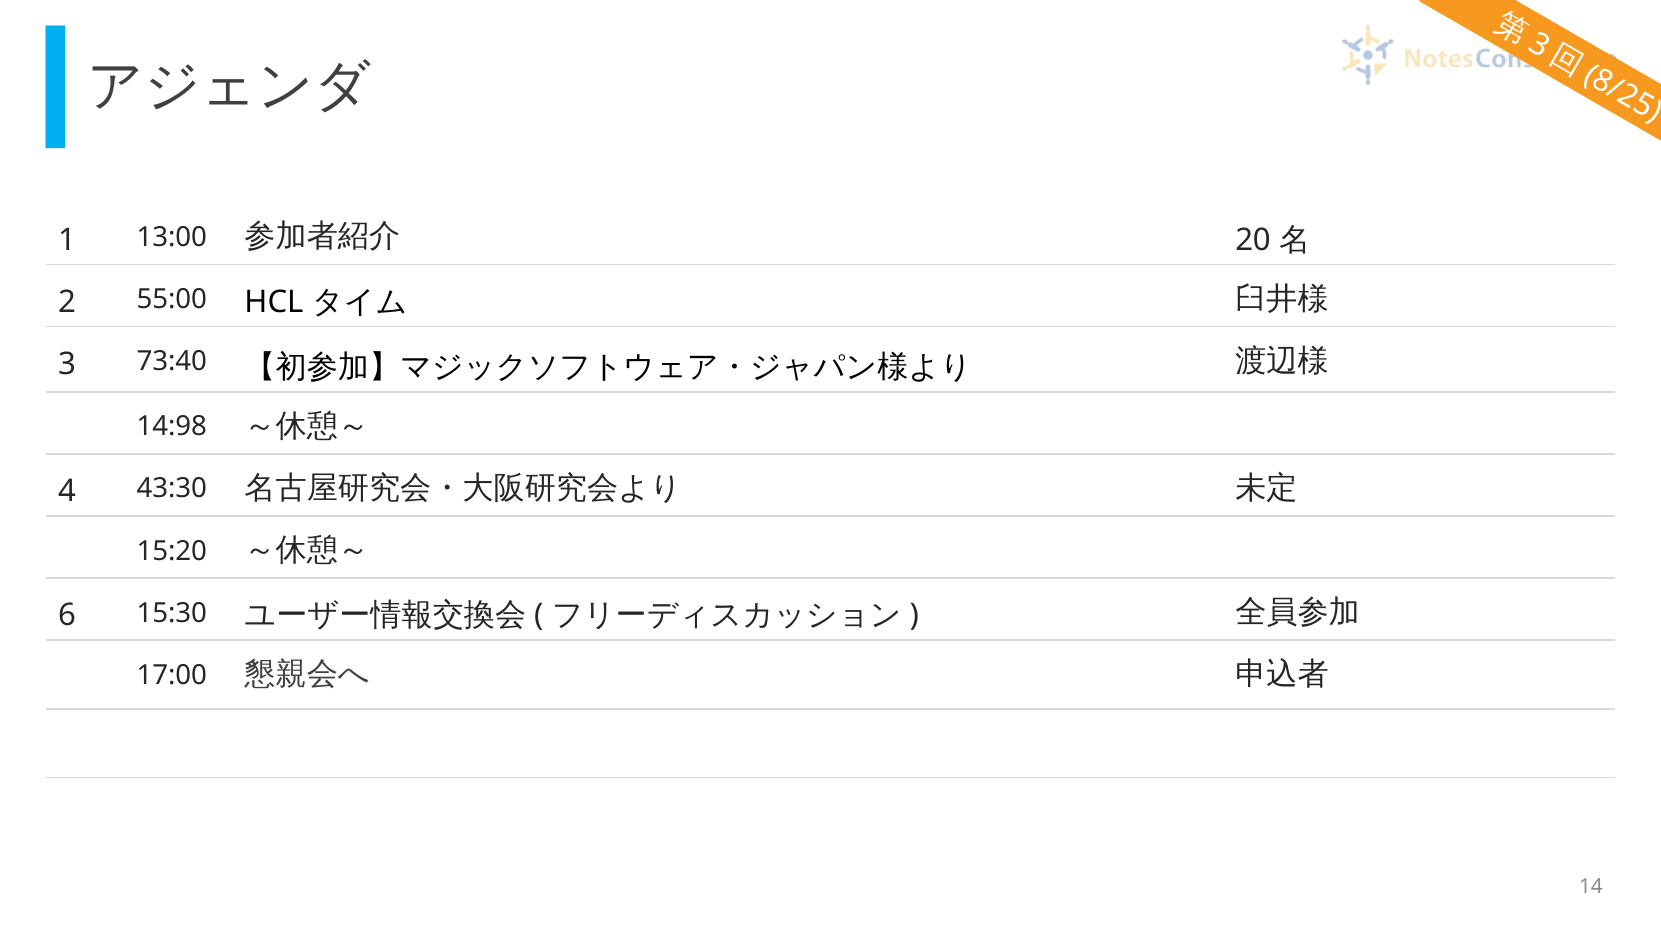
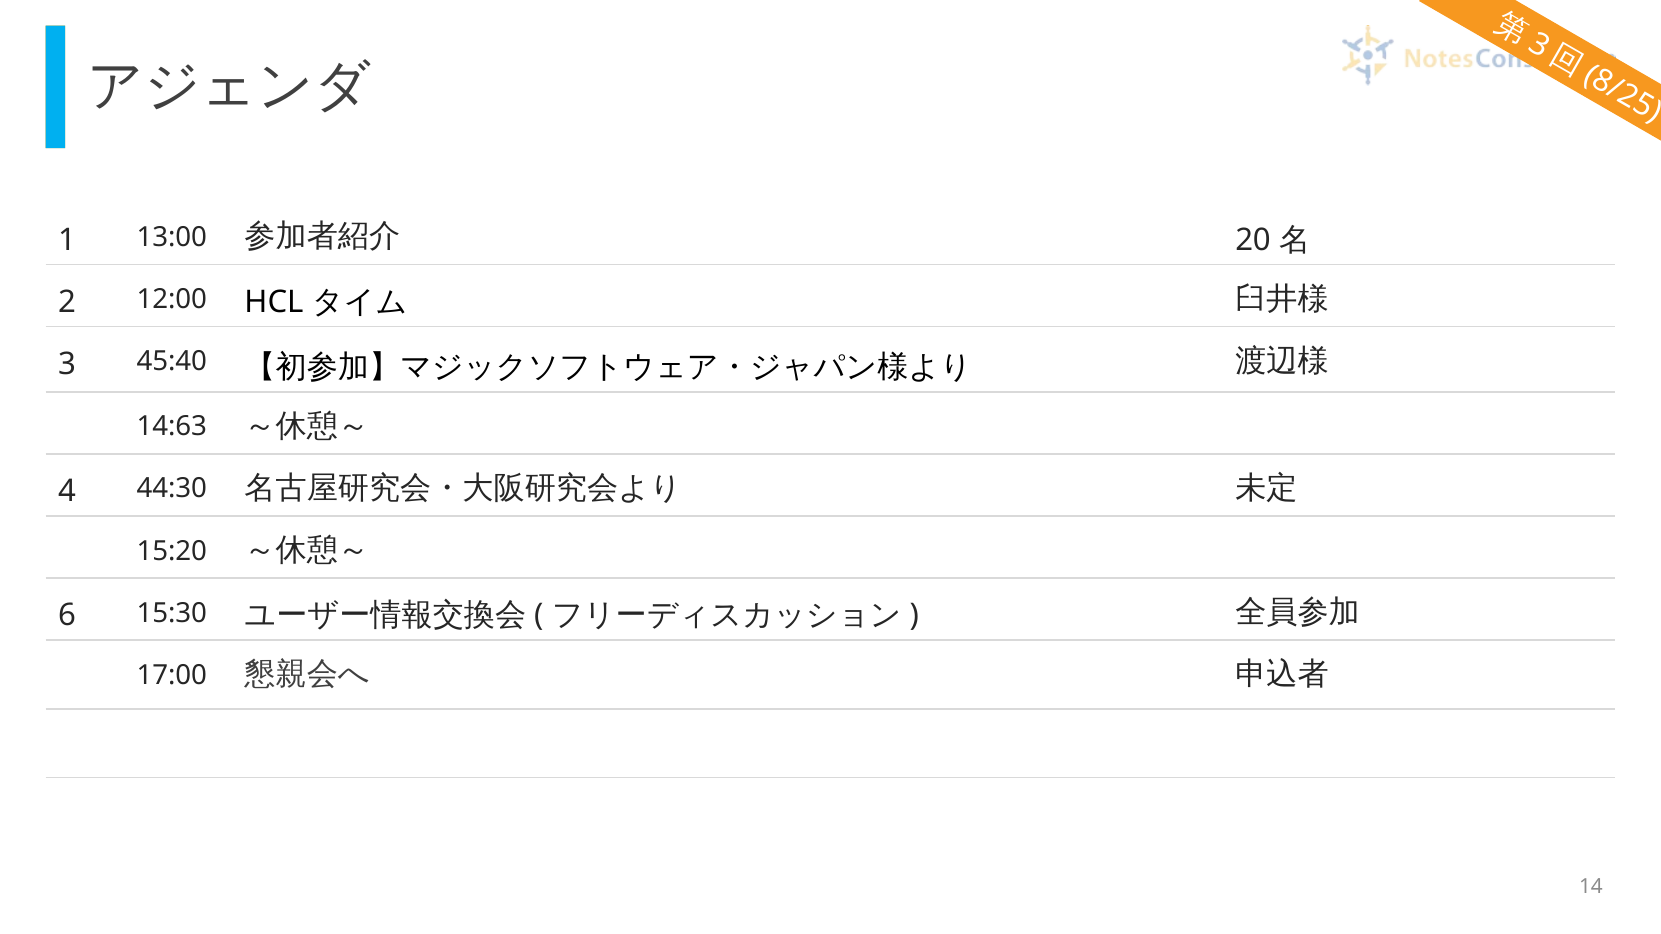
55:00: 55:00 -> 12:00 (172, 300)
73:40: 73:40 -> 45:40 (172, 362)
14:98: 14:98 -> 14:63 (172, 427)
43:30: 43:30 -> 44:30 (172, 489)
